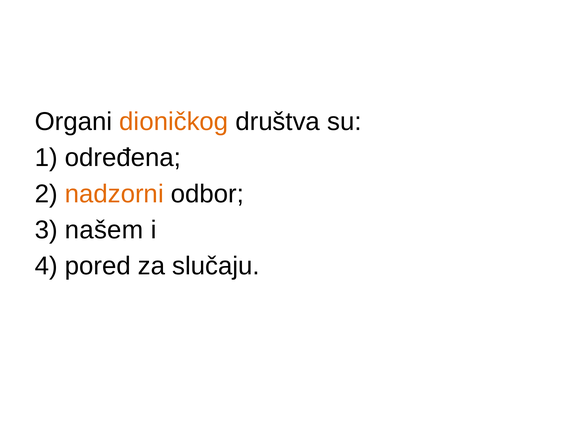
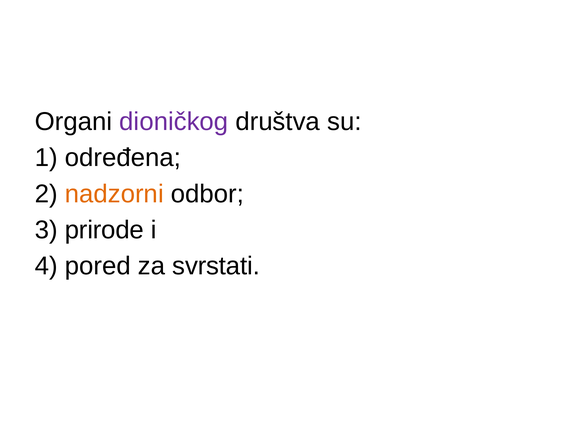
dioničkog colour: orange -> purple (174, 122)
našem: našem -> prirode (104, 230)
slučaju: slučaju -> svrstati (216, 266)
